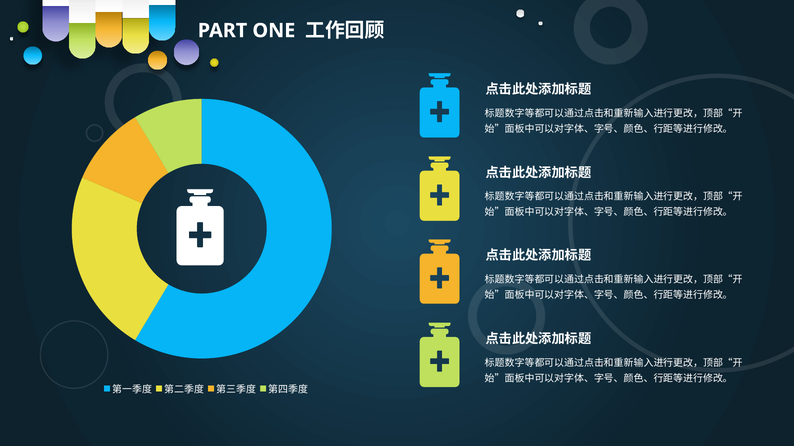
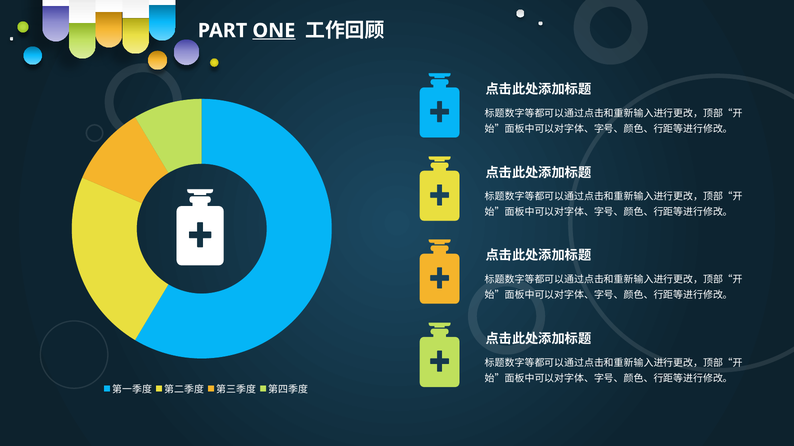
ONE underline: none -> present (274, 31)
